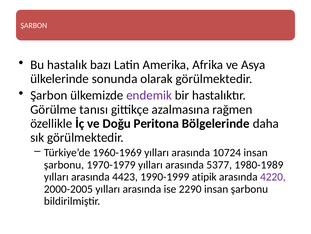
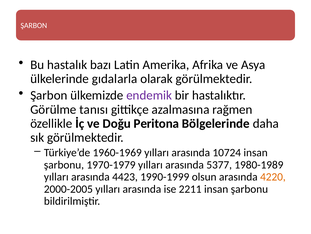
sonunda: sonunda -> gıdalarla (115, 79)
atipik: atipik -> olsun (204, 176)
4220 colour: purple -> orange (273, 176)
2290: 2290 -> 2211 (190, 189)
